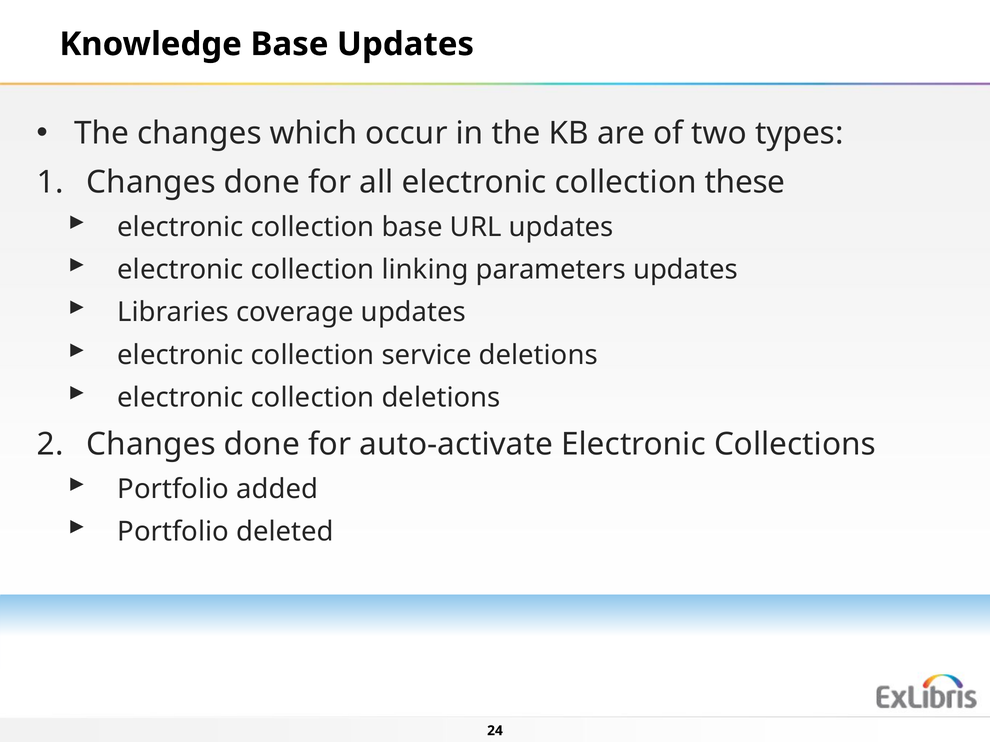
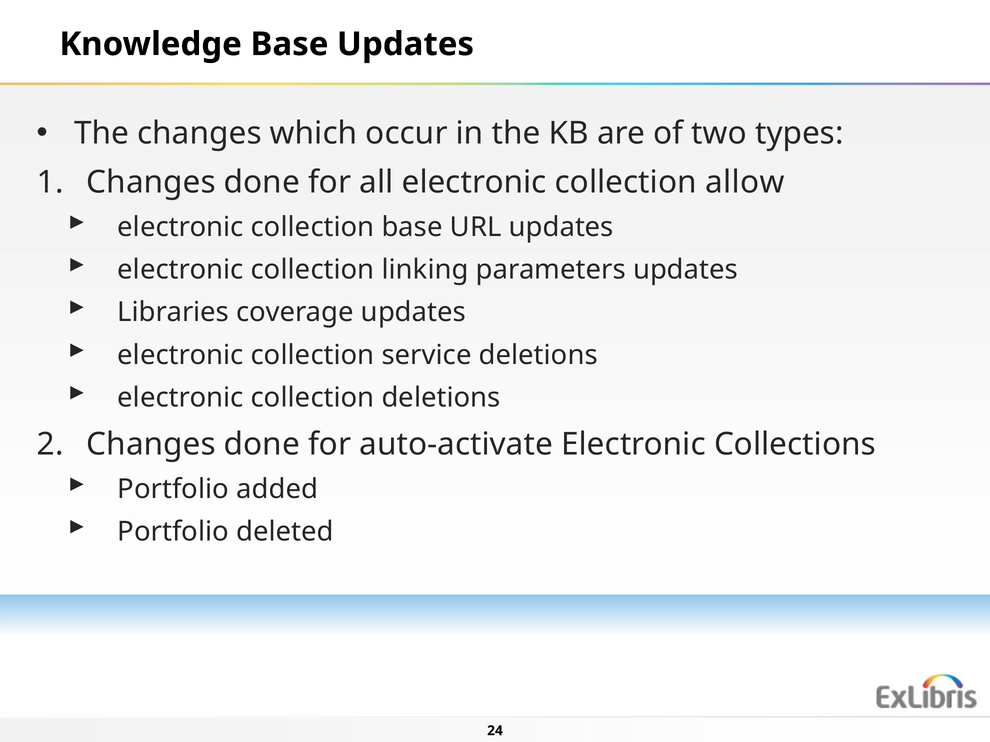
these: these -> allow (745, 182)
